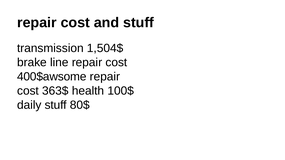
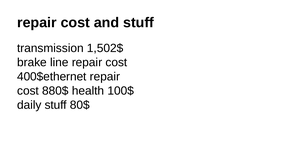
1,504$: 1,504$ -> 1,502$ (105, 48)
400$awsome: 400$awsome -> 400$ethernet (52, 77)
363$: 363$ -> 880$ (55, 91)
